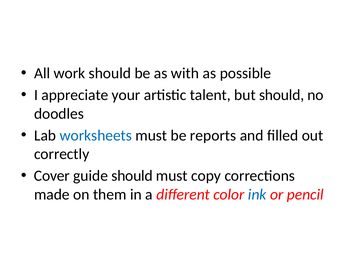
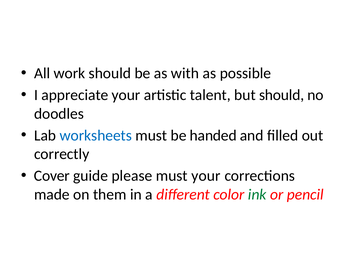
reports: reports -> handed (213, 135)
guide should: should -> please (132, 176)
must copy: copy -> your (206, 176)
ink colour: blue -> green (257, 194)
